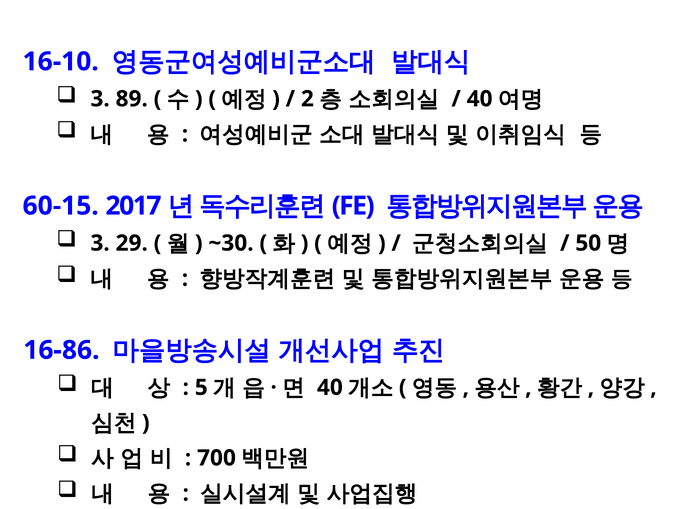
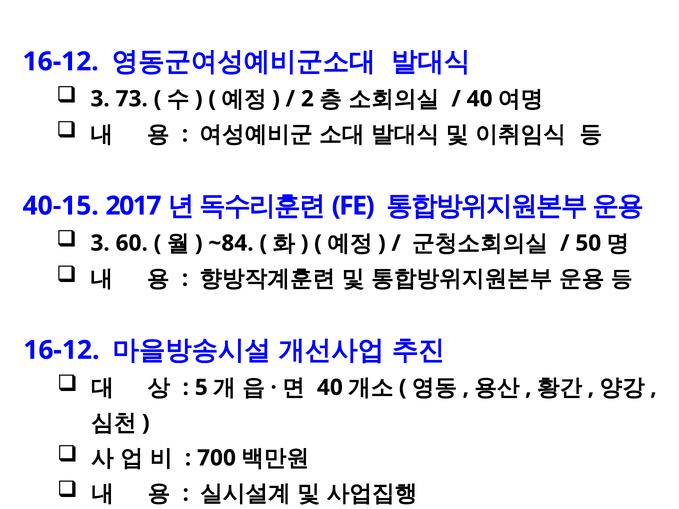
16-10: 16-10 -> 16-12 (61, 62)
89: 89 -> 73 (132, 99)
60-15: 60-15 -> 40-15 (61, 206)
29: 29 -> 60 (132, 243)
~30: ~30 -> ~84 (231, 243)
16-86: 16-86 -> 16-12 (61, 350)
